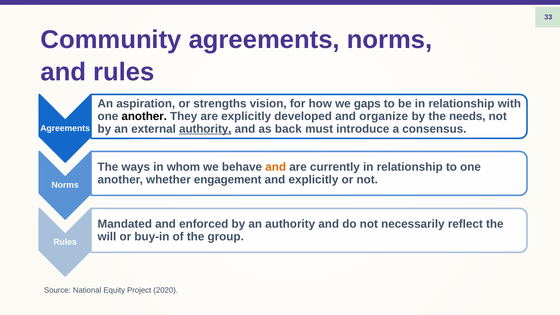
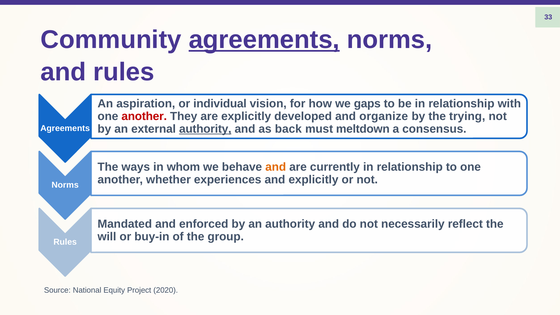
agreements underline: none -> present (264, 40)
strengths: strengths -> individual (220, 104)
another colour: black -> red (144, 116)
needs: needs -> trying (467, 116)
introduce: introduce -> meltdown (363, 129)
engagement: engagement -> experiences (228, 180)
